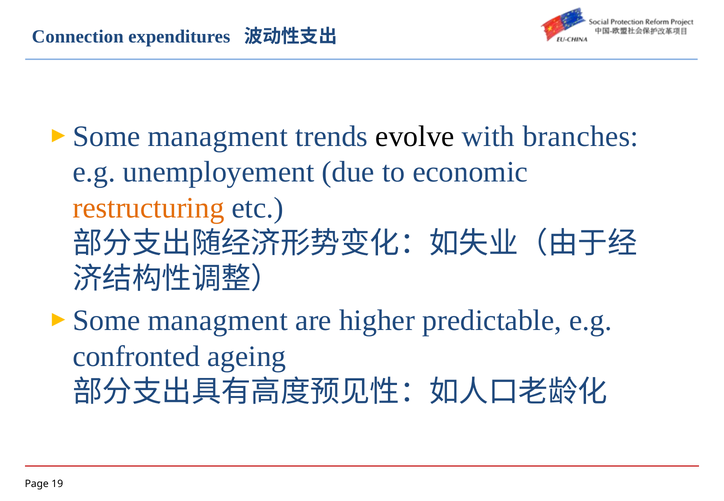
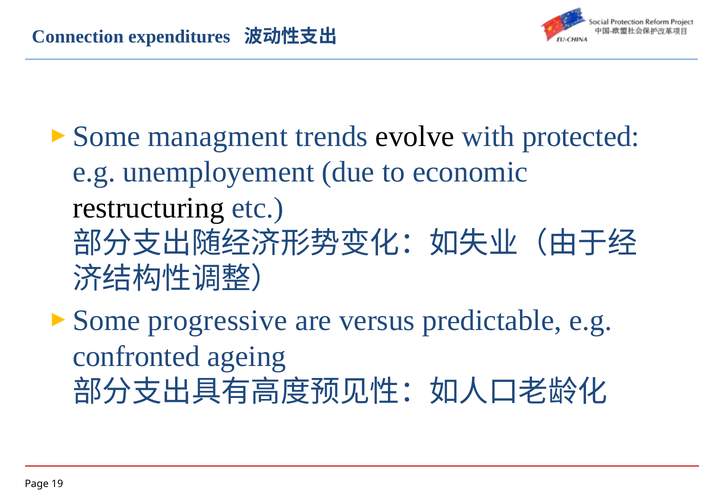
branches: branches -> protected (581, 137)
restructuring colour: orange -> black (149, 208)
managment: managment -> progressive (218, 321)
higher: higher -> versus (377, 321)
